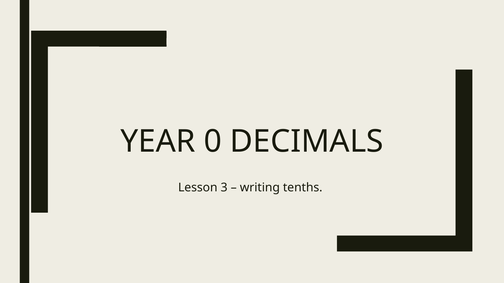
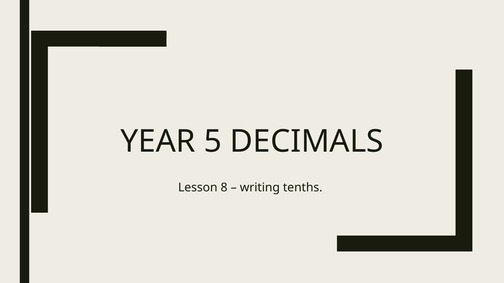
0: 0 -> 5 (213, 142)
3: 3 -> 8 (224, 188)
